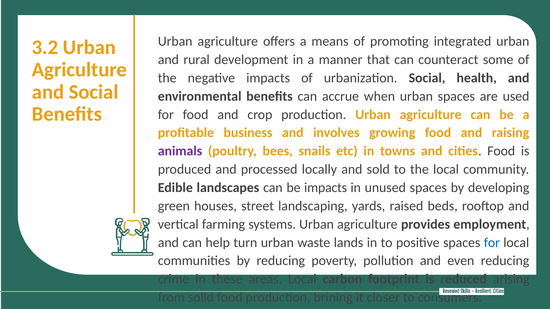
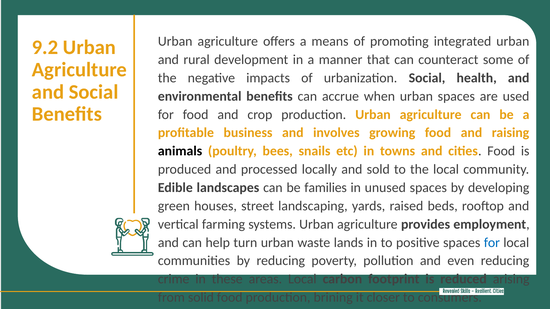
3.2: 3.2 -> 9.2 (45, 47)
animals colour: purple -> black (180, 151)
be impacts: impacts -> families (326, 188)
